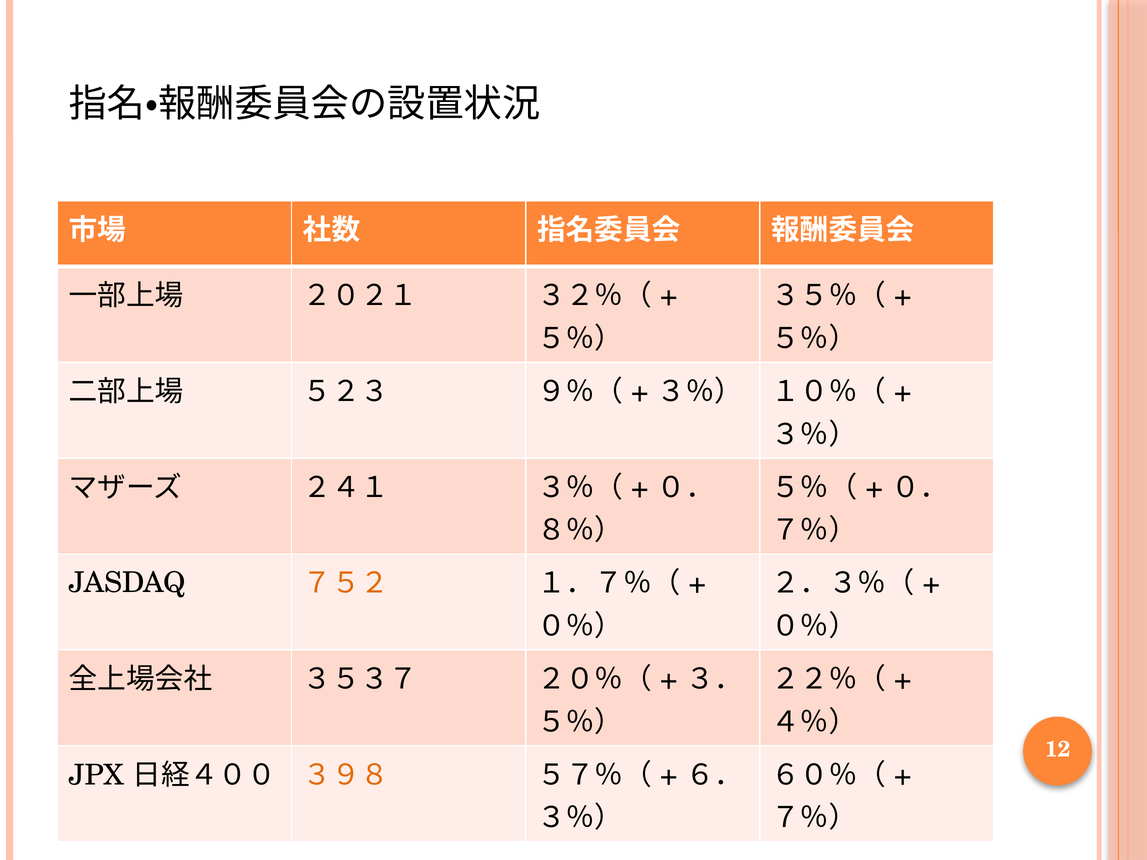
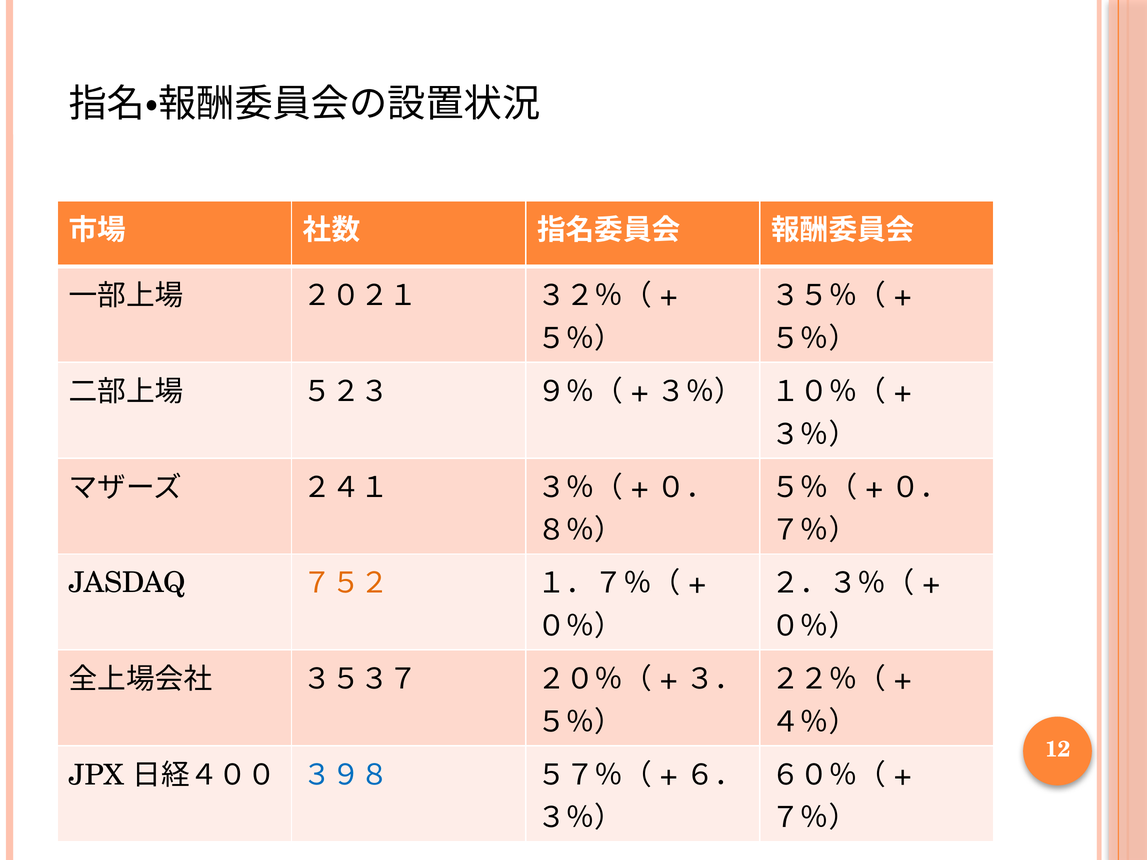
３９８ colour: orange -> blue (346, 775)
